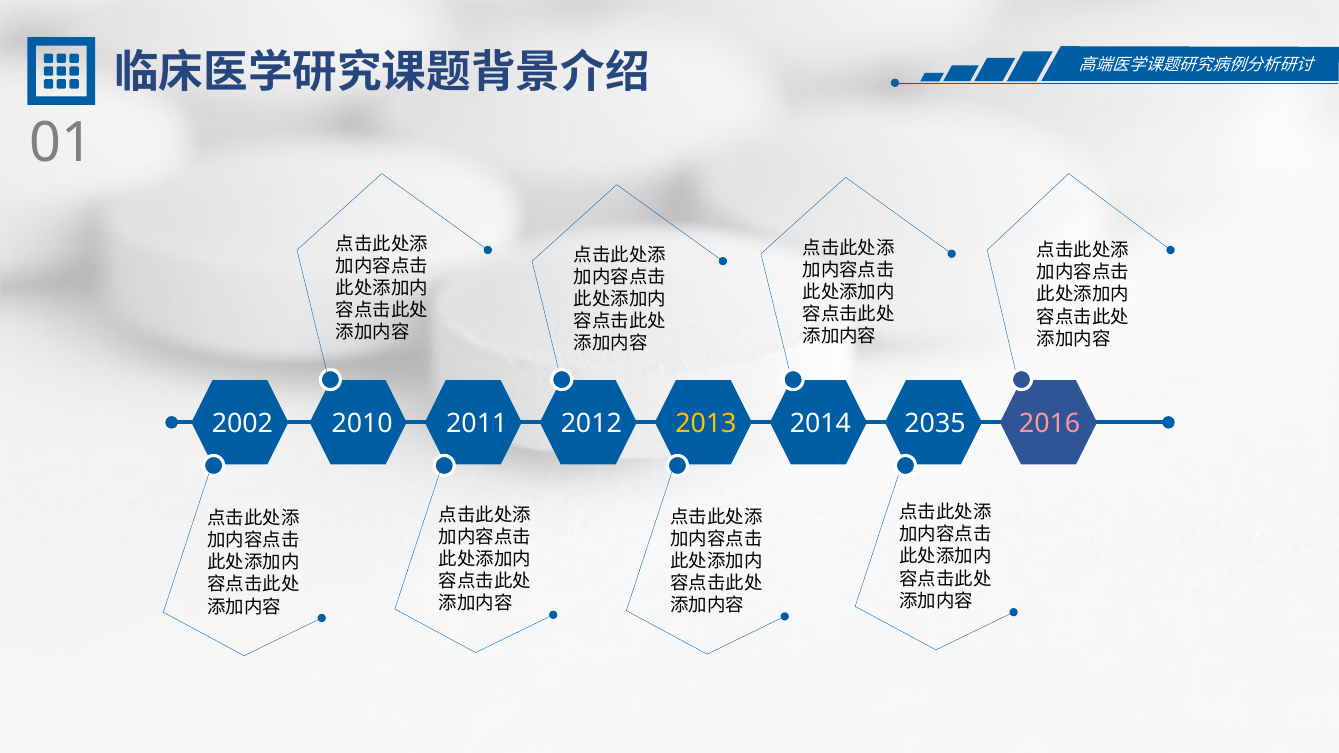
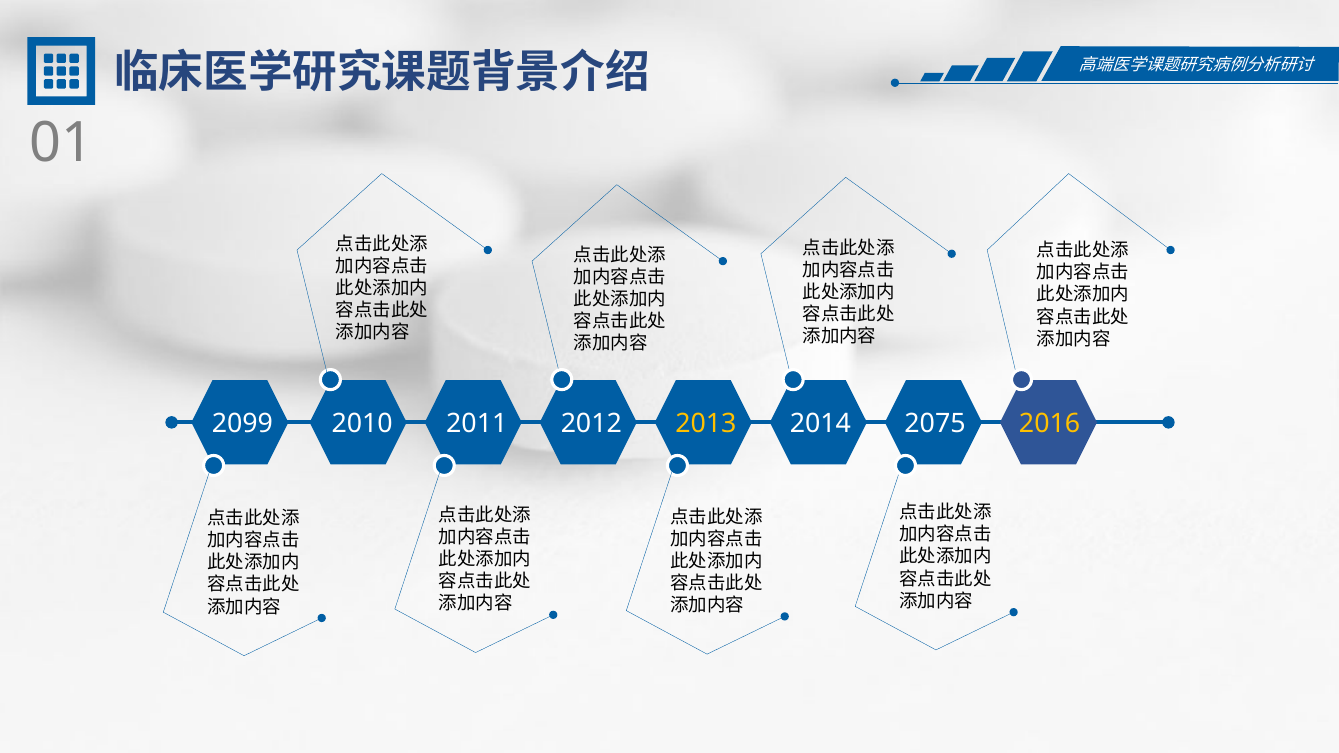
2002: 2002 -> 2099 (242, 424)
2035: 2035 -> 2075 (935, 424)
2016 colour: pink -> yellow (1050, 424)
